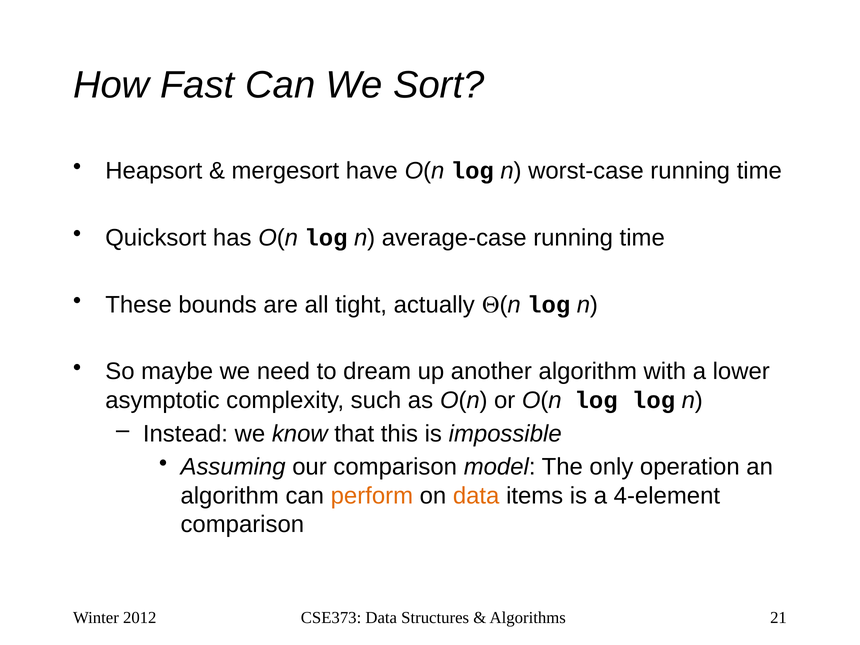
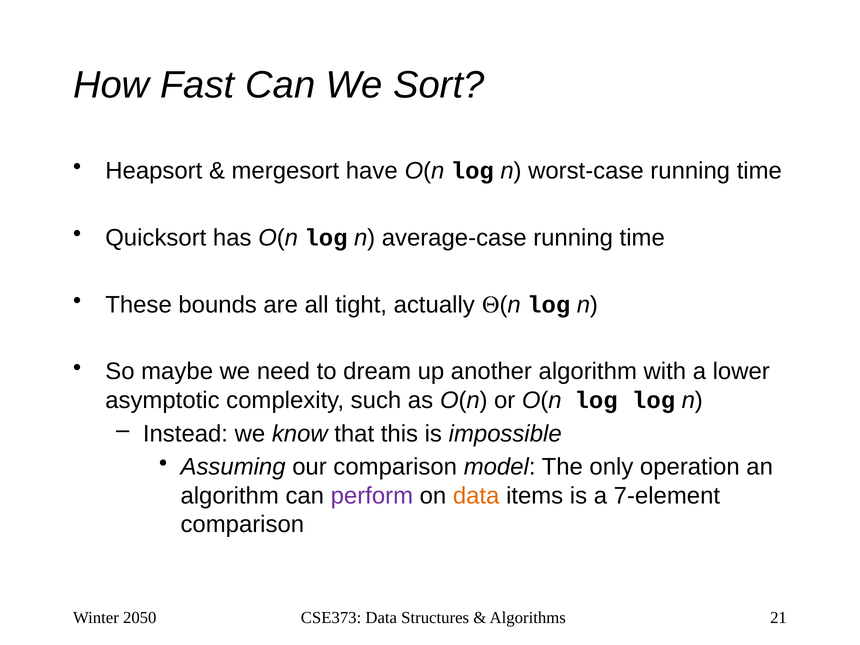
perform colour: orange -> purple (372, 496)
4-element: 4-element -> 7-element (667, 496)
2012: 2012 -> 2050 (140, 618)
